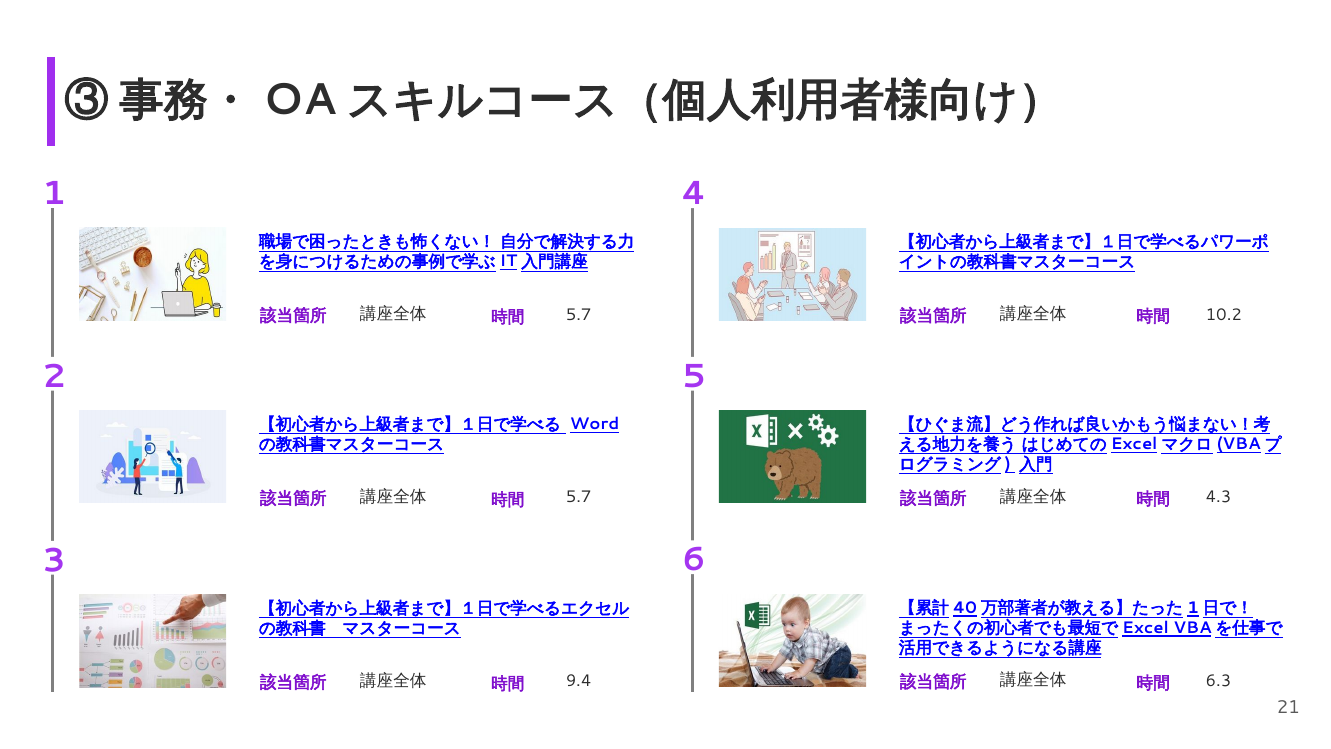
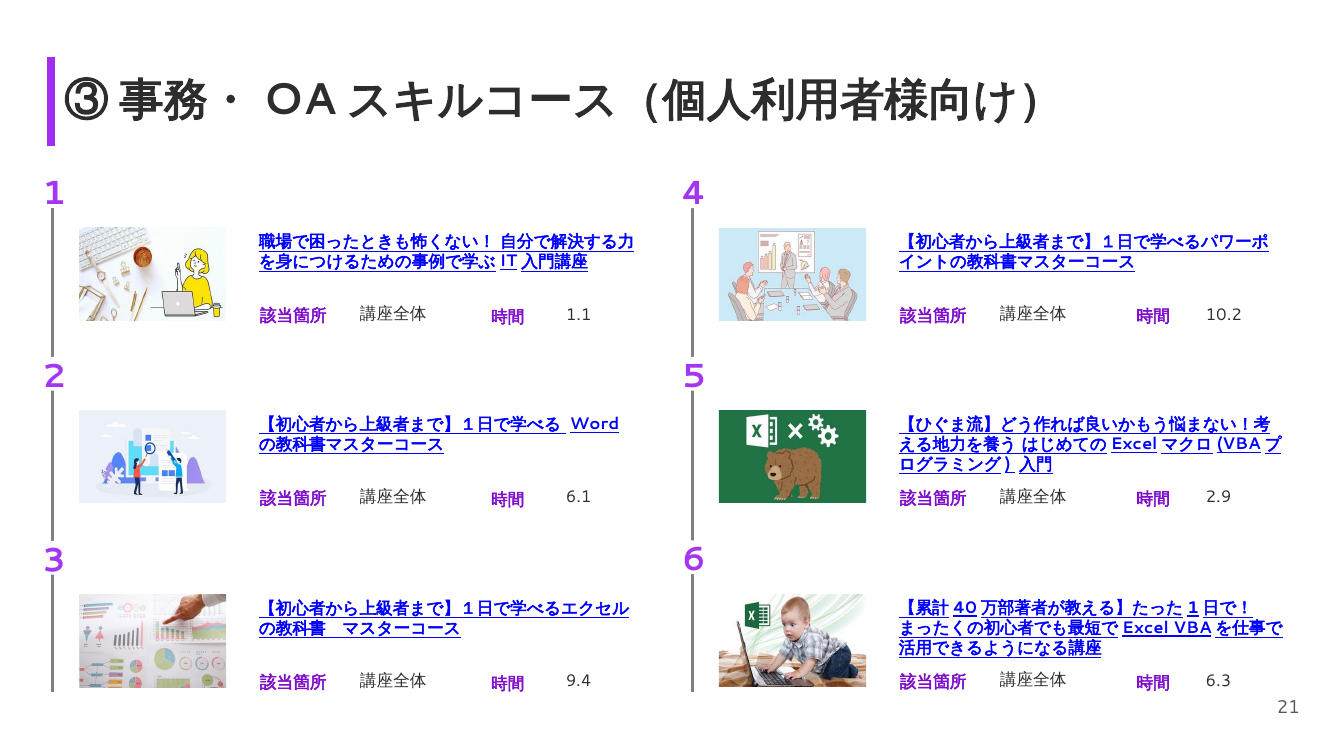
5.7: 5.7 -> 1.1 (579, 315)
5.7: 5.7 -> 6.1 (579, 497)
4.3: 4.3 -> 2.9 (1219, 497)
